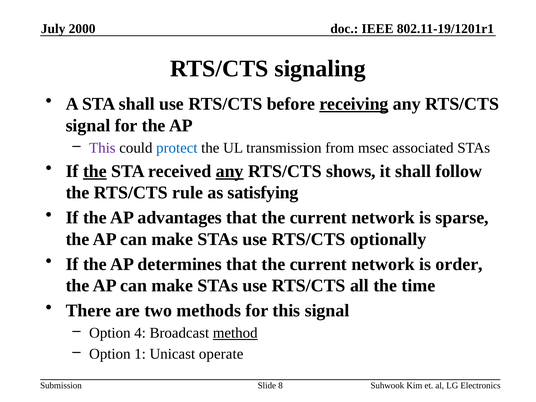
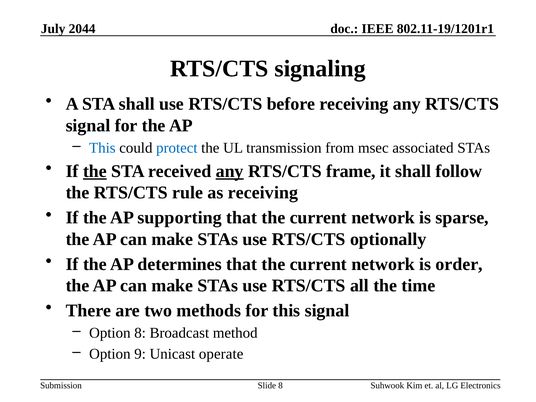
2000: 2000 -> 2044 (82, 29)
receiving underline: present -> none (354, 104)
This colour: purple -> blue (102, 148)
shows: shows -> frame (351, 171)
as satisfying: satisfying -> receiving (263, 193)
advantages: advantages -> supporting (180, 218)
Option 4: 4 -> 8 (140, 333)
method underline: present -> none (235, 333)
1: 1 -> 9 (140, 354)
